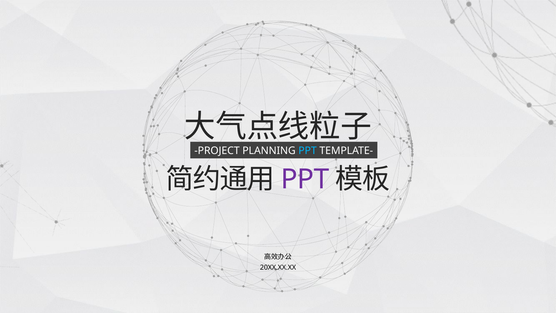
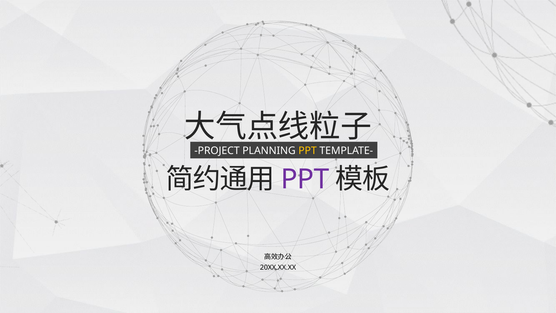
PPT colour: light blue -> yellow (308, 151)
